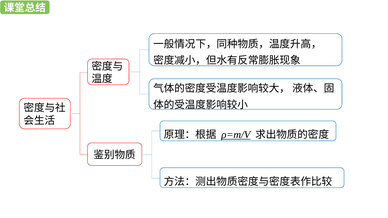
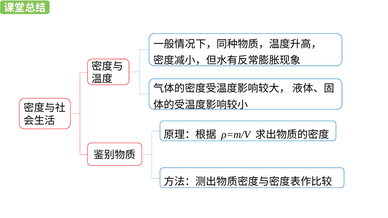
ρ=m/V underline: present -> none (236, 135)
